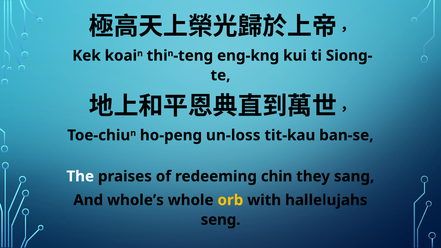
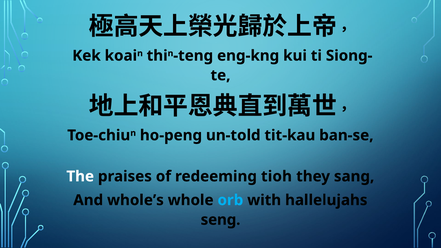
un-loss: un-loss -> un-told (233, 135)
chin: chin -> tioh (276, 176)
orb colour: yellow -> light blue (230, 200)
